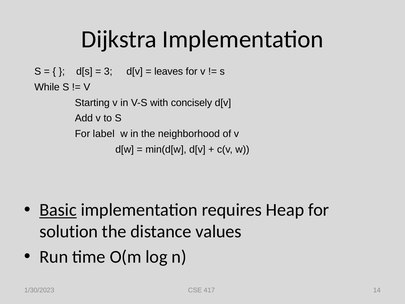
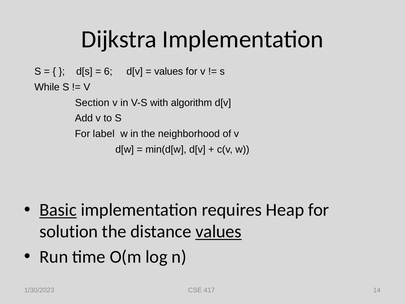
3: 3 -> 6 (108, 72)
leaves: leaves -> values (169, 72)
Starting: Starting -> Section (92, 103)
concisely: concisely -> algorithm (192, 103)
values underline: none -> present (219, 231)
